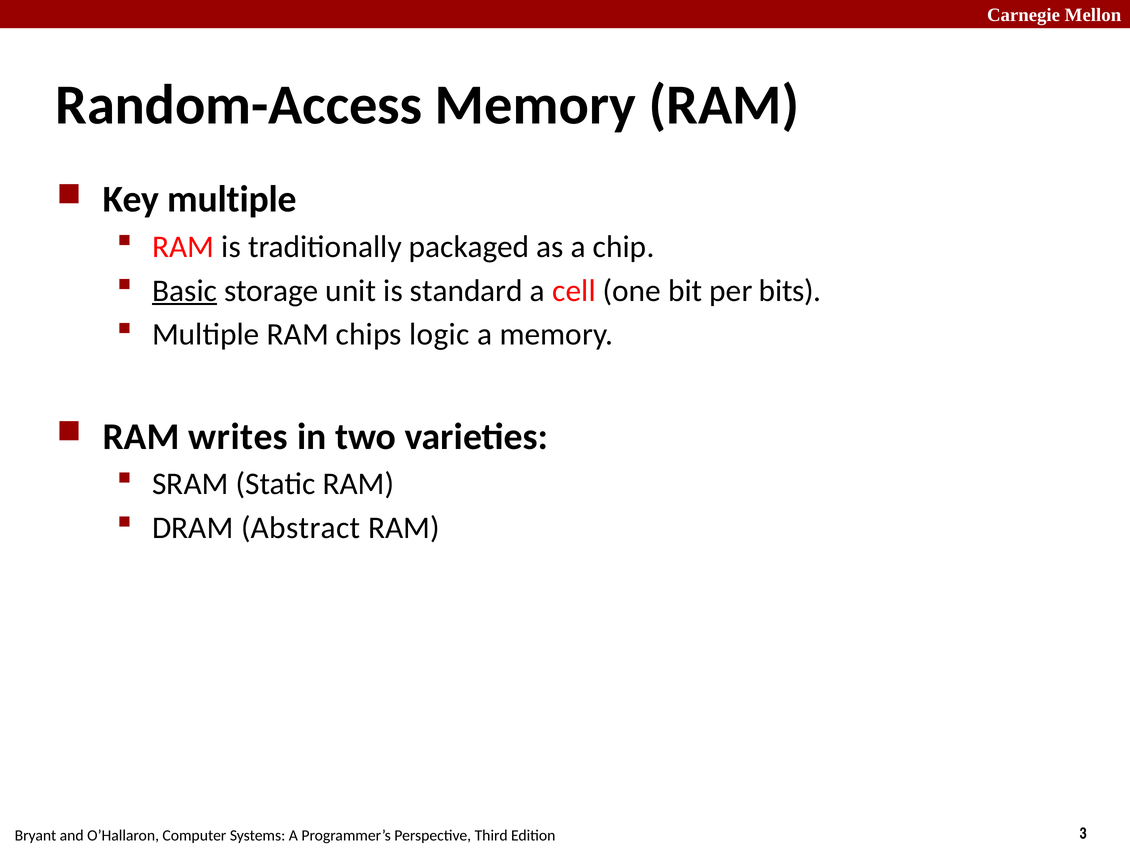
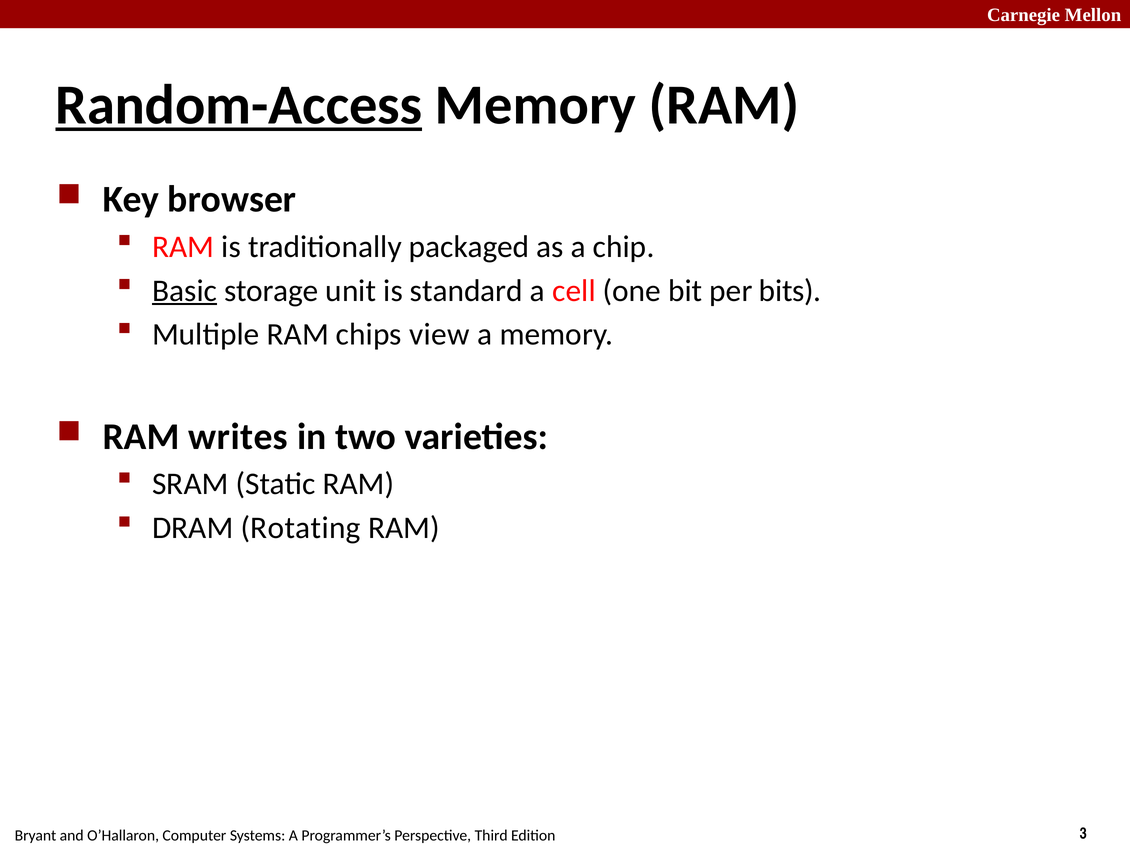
Random-Access underline: none -> present (239, 105)
Key multiple: multiple -> browser (232, 199)
logic: logic -> view (439, 334)
Abstract: Abstract -> Rotating (301, 528)
